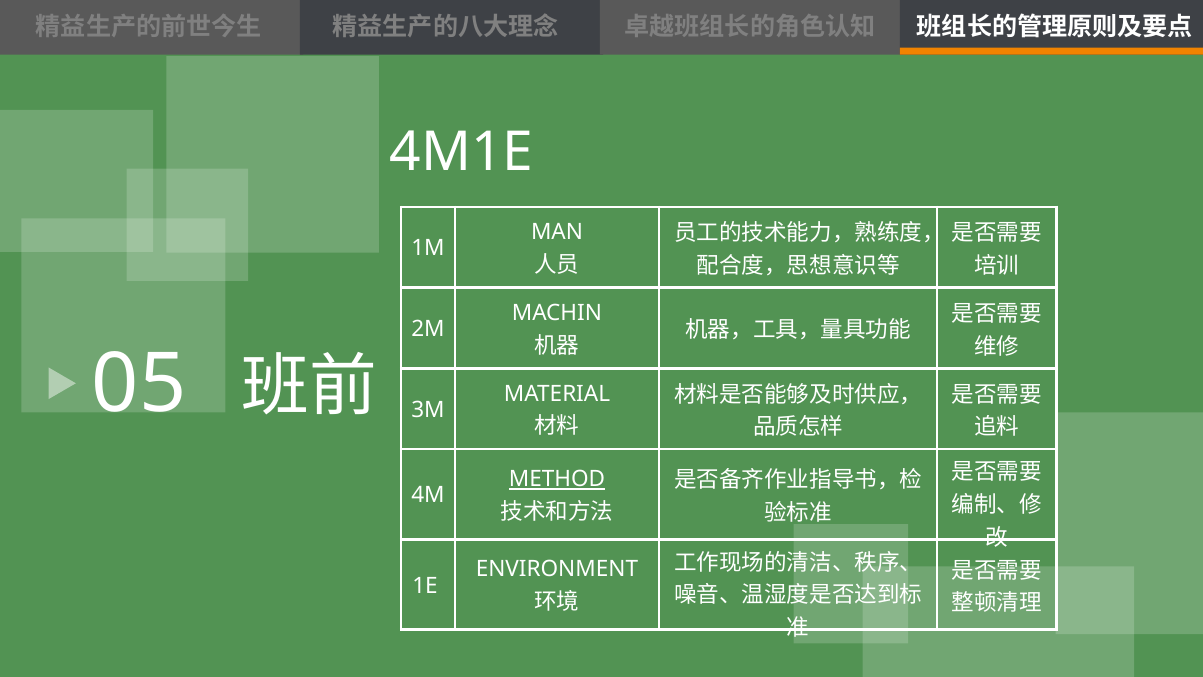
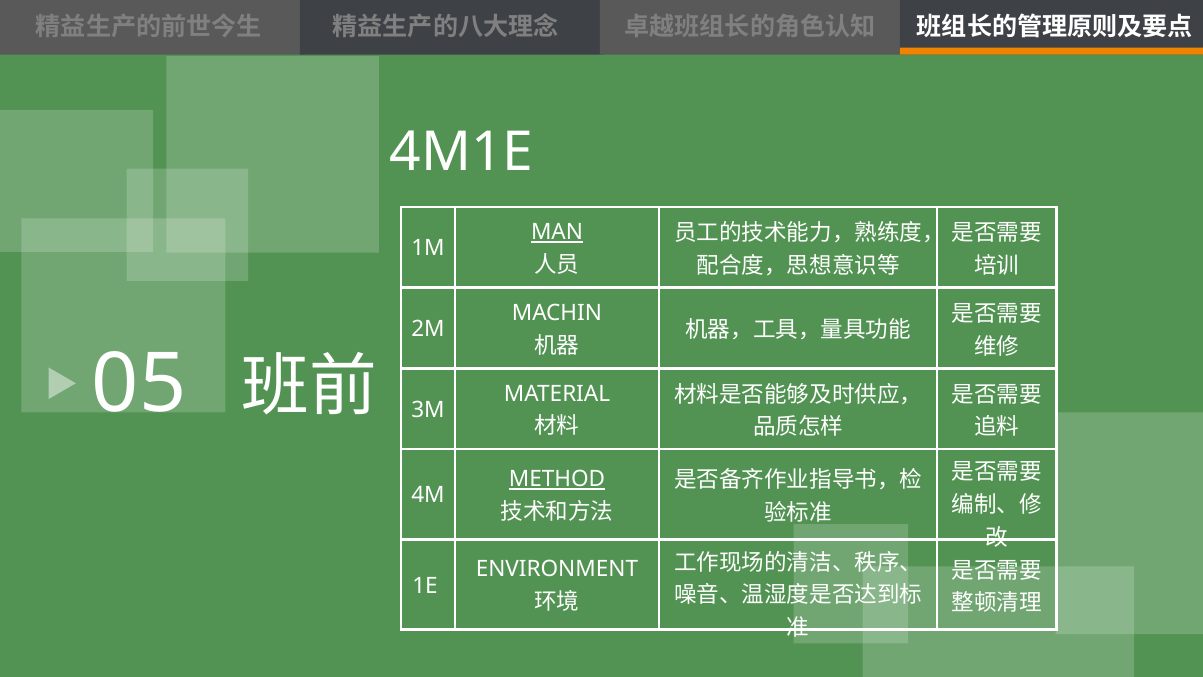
MAN underline: none -> present (557, 232)
